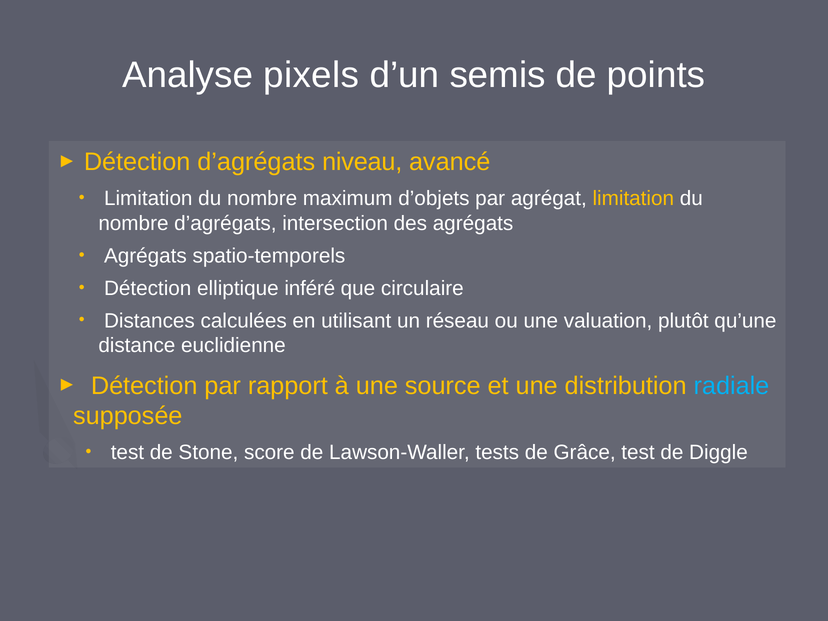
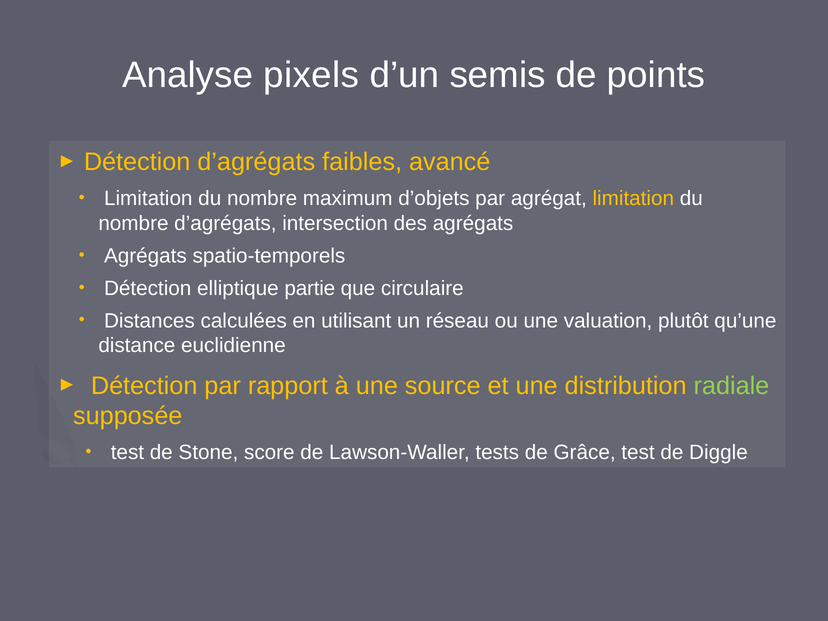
niveau: niveau -> faibles (362, 162)
inféré: inféré -> partie (310, 288)
radiale colour: light blue -> light green (731, 386)
